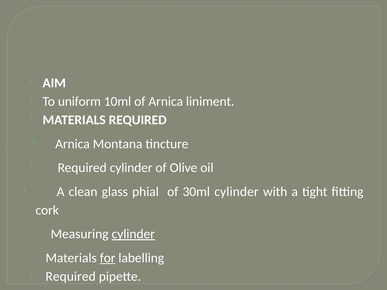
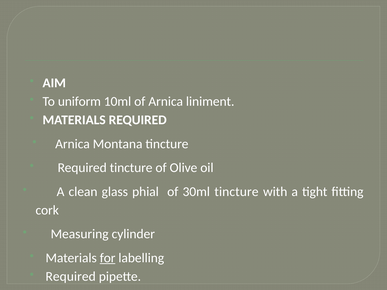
Required cylinder: cylinder -> tincture (131, 168)
30ml cylinder: cylinder -> tincture (236, 192)
cylinder underline: present -> none (133, 234)
